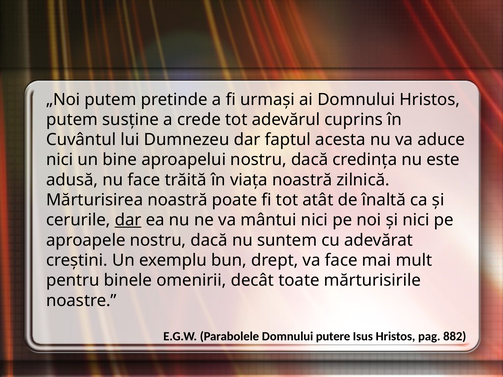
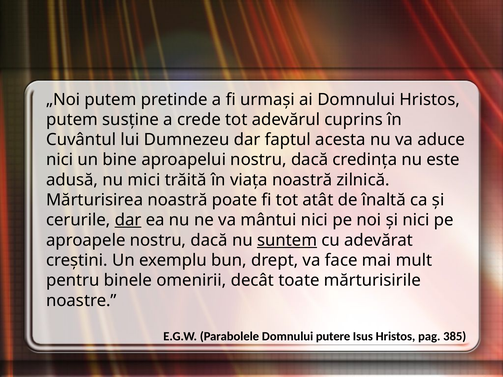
nu face: face -> mici (144, 180)
suntem underline: none -> present (287, 240)
882: 882 -> 385 (455, 337)
